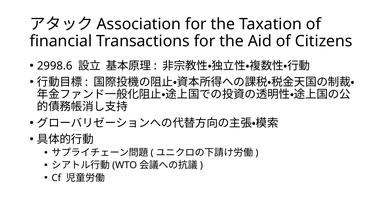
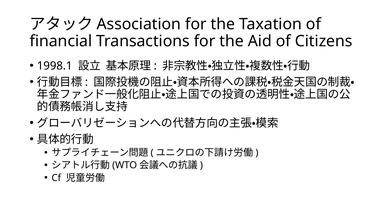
2998.6: 2998.6 -> 1998.1 (55, 66)
